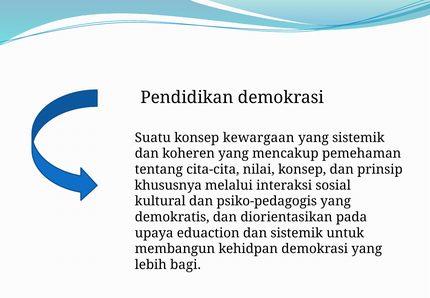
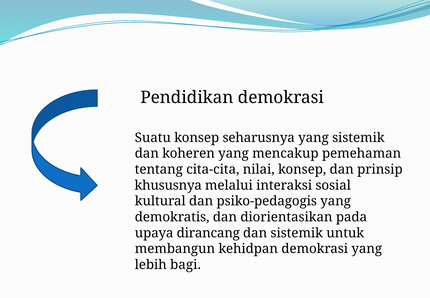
kewargaan: kewargaan -> seharusnya (259, 138)
eduaction: eduaction -> dirancang (208, 233)
